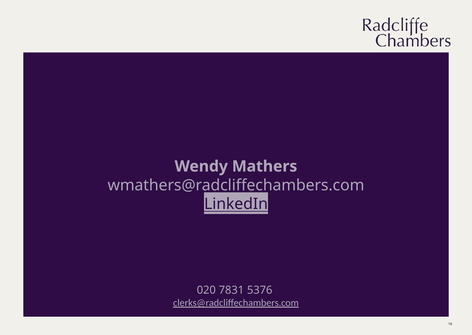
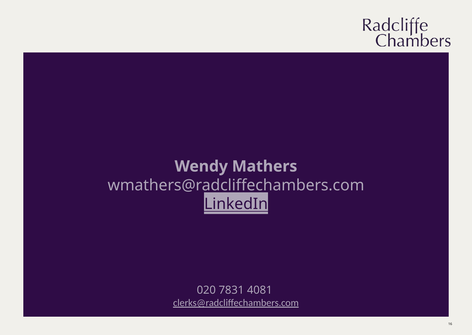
5376: 5376 -> 4081 (260, 290)
